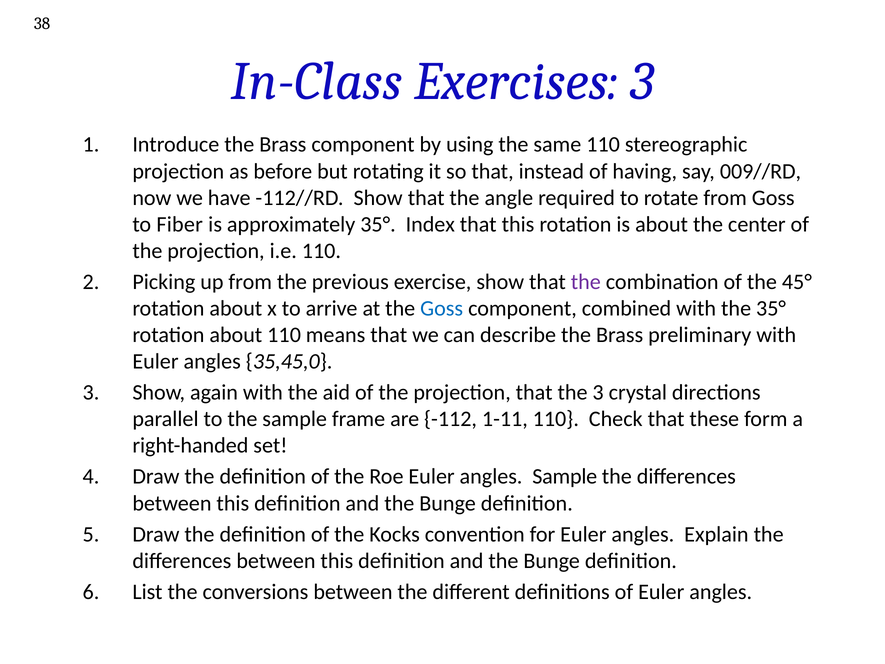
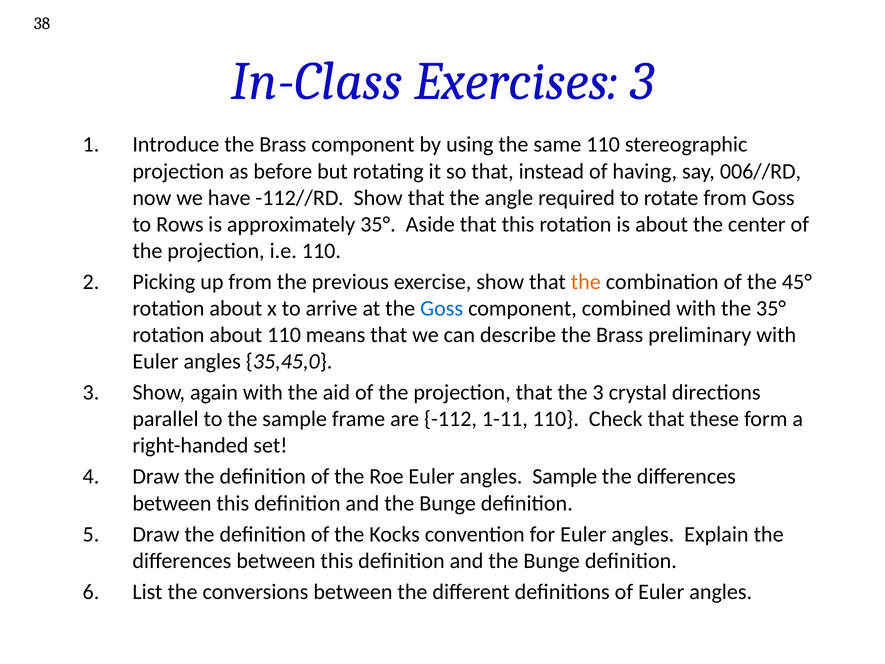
009//RD: 009//RD -> 006//RD (760, 171)
Fiber: Fiber -> Rows (180, 224)
Index: Index -> Aside (430, 224)
the colour: purple -> orange (586, 282)
